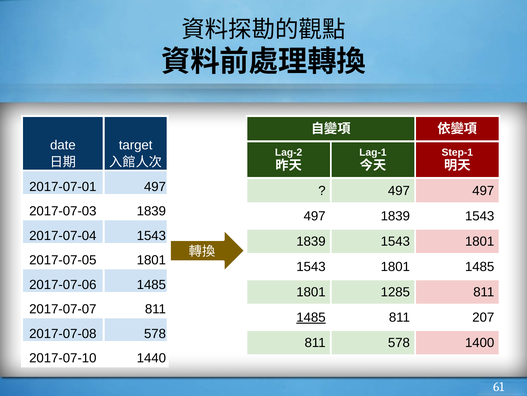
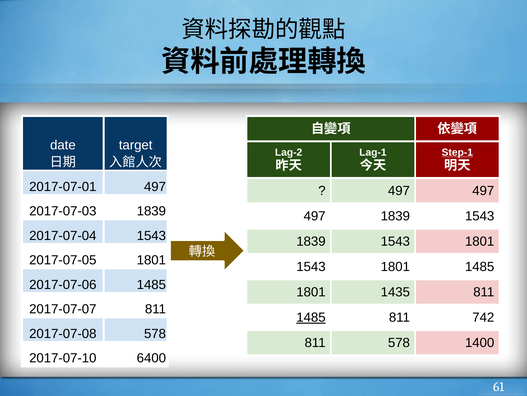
Step-1 underline: none -> present (457, 152)
1285: 1285 -> 1435 (395, 292)
207: 207 -> 742 (483, 317)
1440: 1440 -> 6400 (151, 357)
